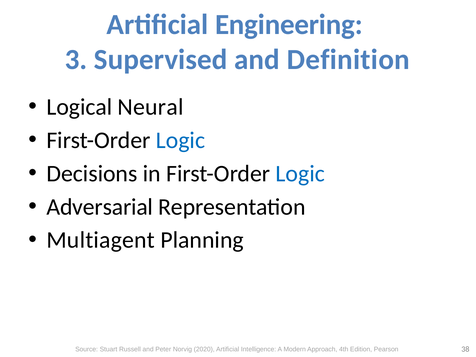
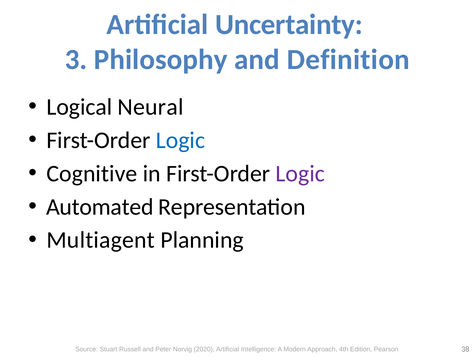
Engineering: Engineering -> Uncertainty (289, 25)
Supervised: Supervised -> Philosophy (161, 60)
Decisions: Decisions -> Cognitive (92, 173)
Logic colour: blue -> purple (300, 173)
Adversarial: Adversarial -> Automated (100, 207)
